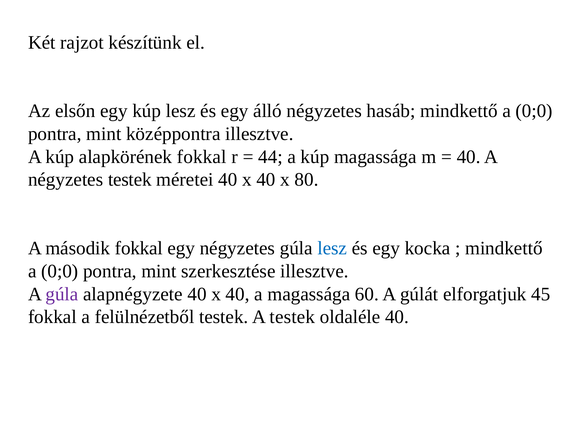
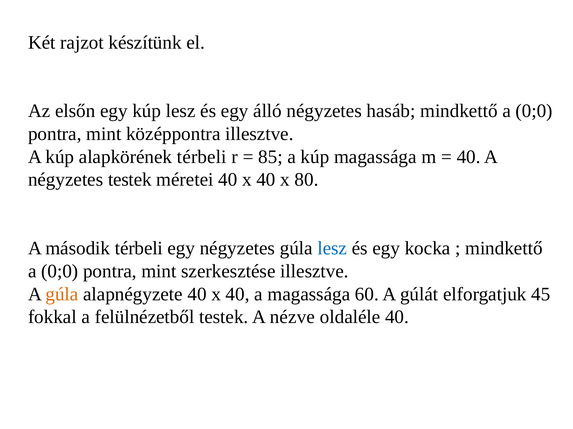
alapkörének fokkal: fokkal -> térbeli (202, 157)
44: 44 -> 85 (270, 157)
második fokkal: fokkal -> térbeli (139, 249)
gúla colour: purple -> orange (62, 295)
A testek: testek -> nézve (292, 318)
